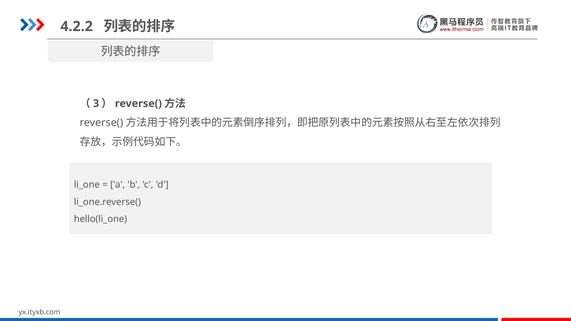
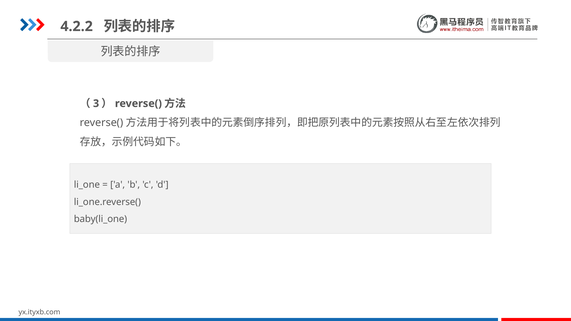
hello(li_one: hello(li_one -> baby(li_one (100, 219)
